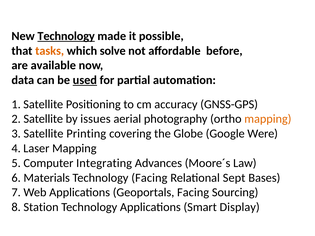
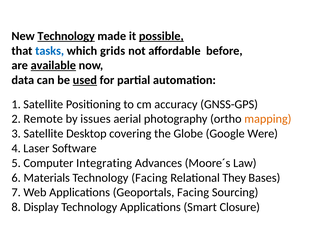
possible underline: none -> present (161, 36)
tasks colour: orange -> blue (50, 51)
solve: solve -> grids (113, 51)
available underline: none -> present (53, 66)
2 Satellite: Satellite -> Remote (43, 119)
Printing: Printing -> Desktop (86, 134)
Mapping: Mapping -> Software (74, 148)
Sept: Sept -> They (234, 178)
Station: Station -> Display (41, 207)
Display: Display -> Closure (240, 207)
